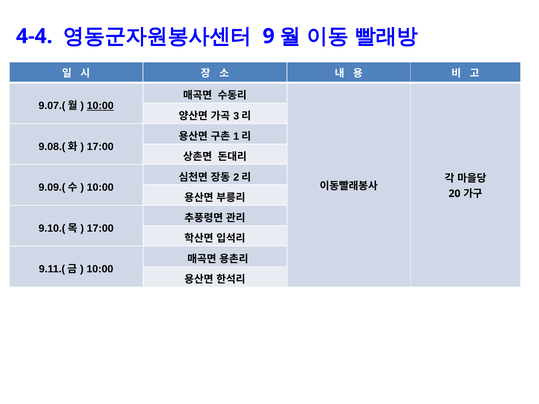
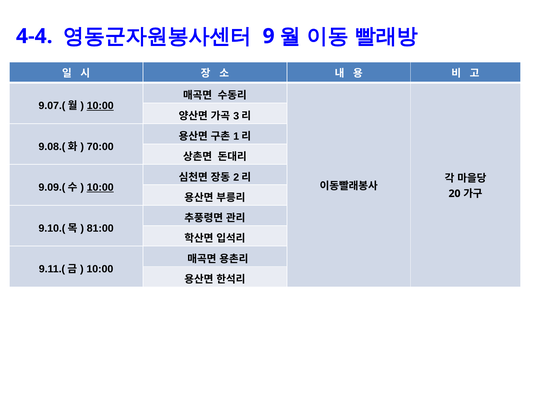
17:00: 17:00 -> 70:00 (100, 147)
10:00 underline: none -> present (100, 188)
17:00: 17:00 -> 81:00 (100, 228)
